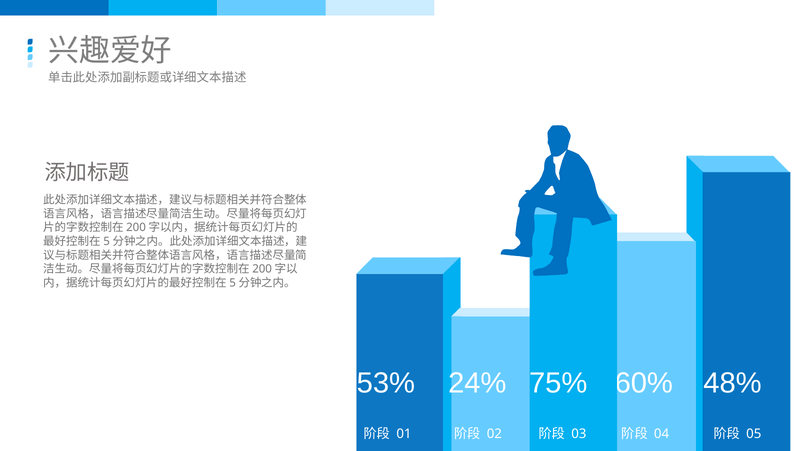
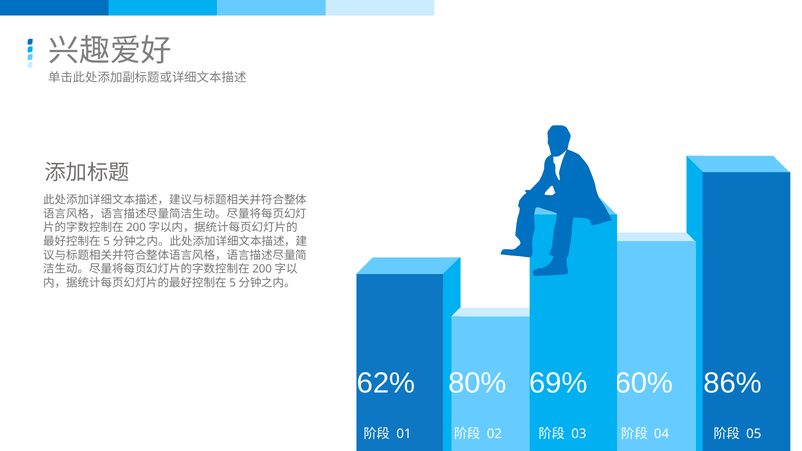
53%: 53% -> 62% (386, 383)
24%: 24% -> 80% (477, 383)
75%: 75% -> 69% (558, 383)
48%: 48% -> 86% (733, 383)
